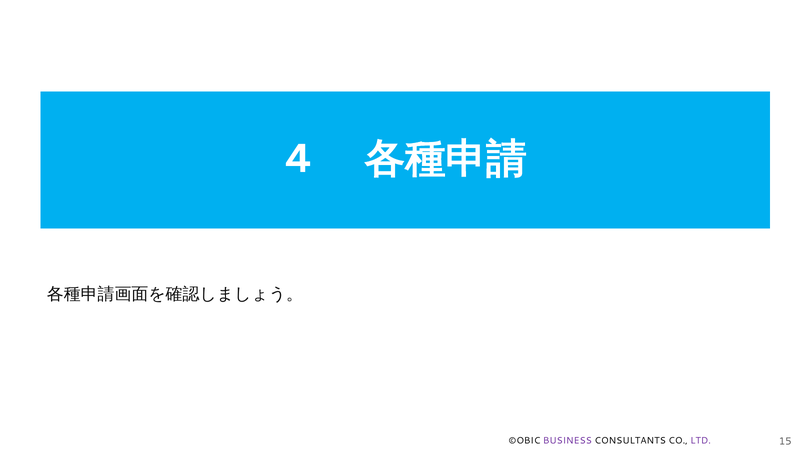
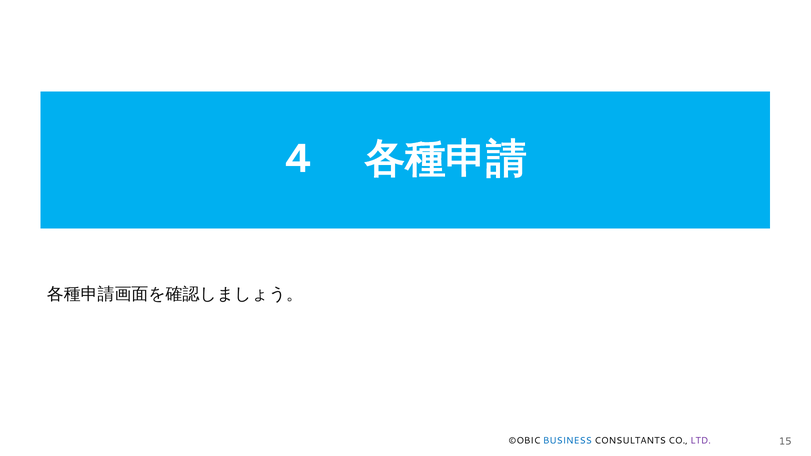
BUSINESS colour: purple -> blue (567, 441)
